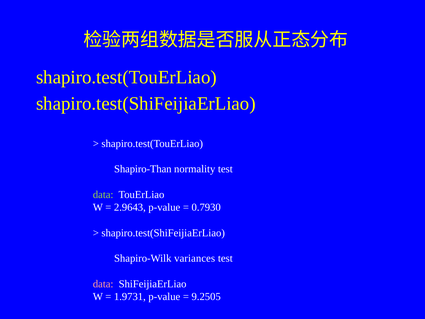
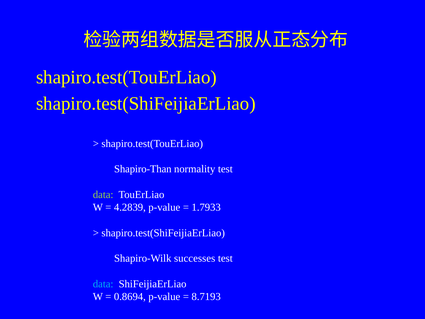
2.9643: 2.9643 -> 4.2839 (130, 207)
0.7930: 0.7930 -> 1.7933 (206, 207)
variances: variances -> successes (195, 258)
data colour: pink -> light blue (103, 284)
1.9731: 1.9731 -> 0.8694 (130, 296)
9.2505: 9.2505 -> 8.7193 (206, 296)
